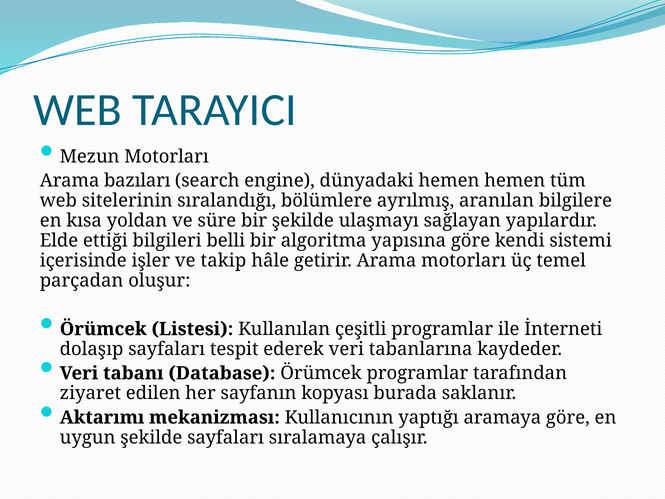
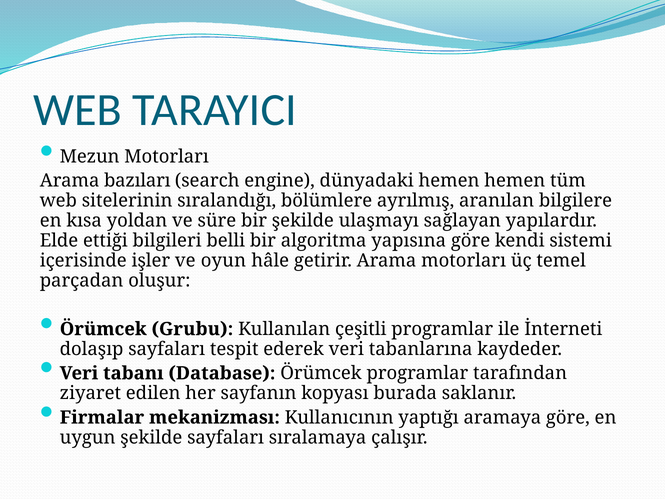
takip: takip -> oyun (223, 260)
Listesi: Listesi -> Grubu (192, 329)
Aktarımı: Aktarımı -> Firmalar (102, 417)
